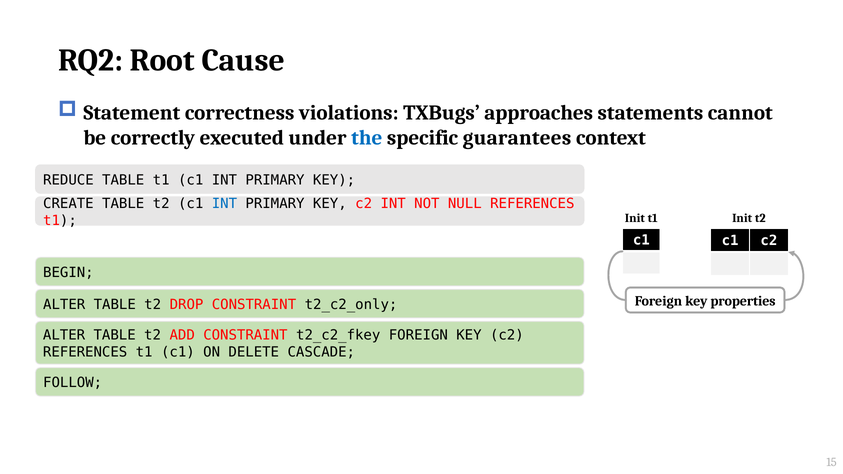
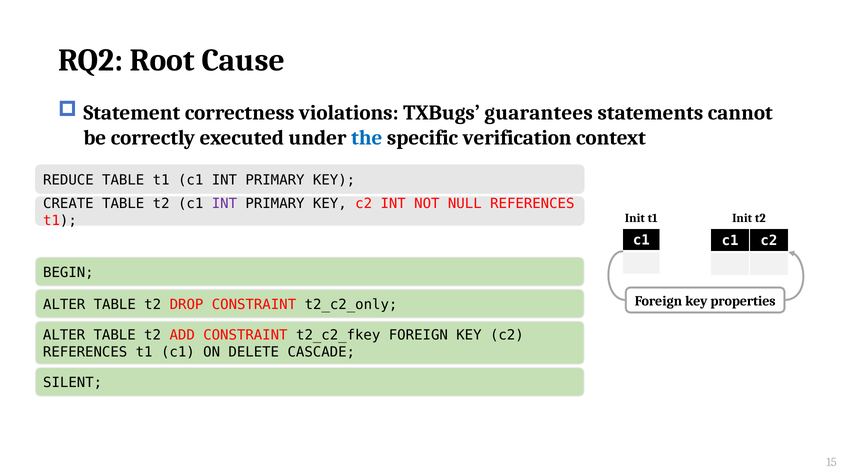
approaches: approaches -> guarantees (539, 113)
guarantees: guarantees -> verification (517, 138)
INT colour: blue -> purple (224, 204)
FOLLOW: FOLLOW -> SILENT (73, 383)
